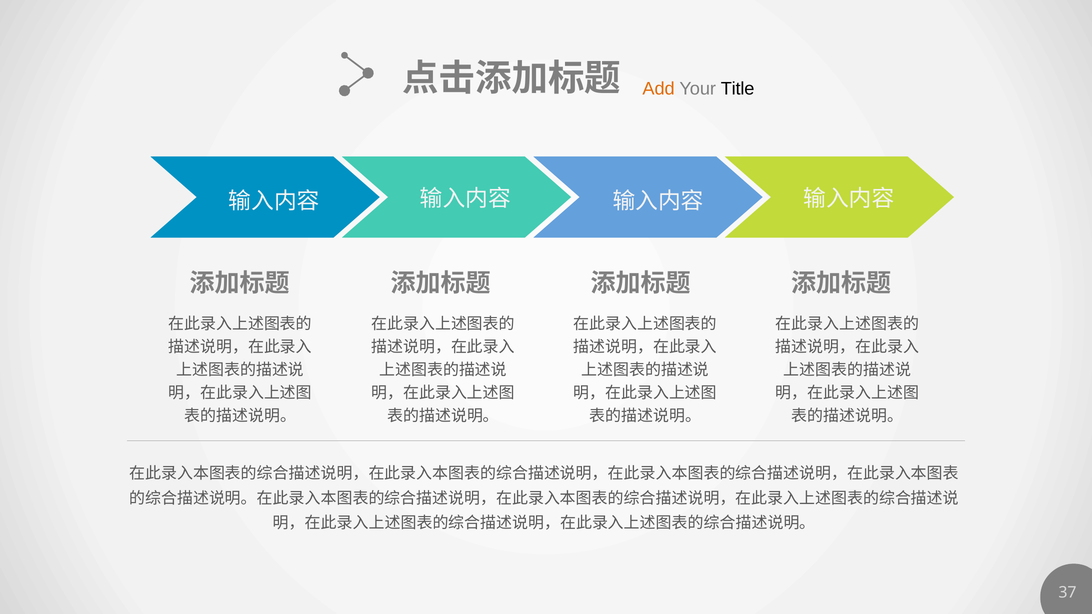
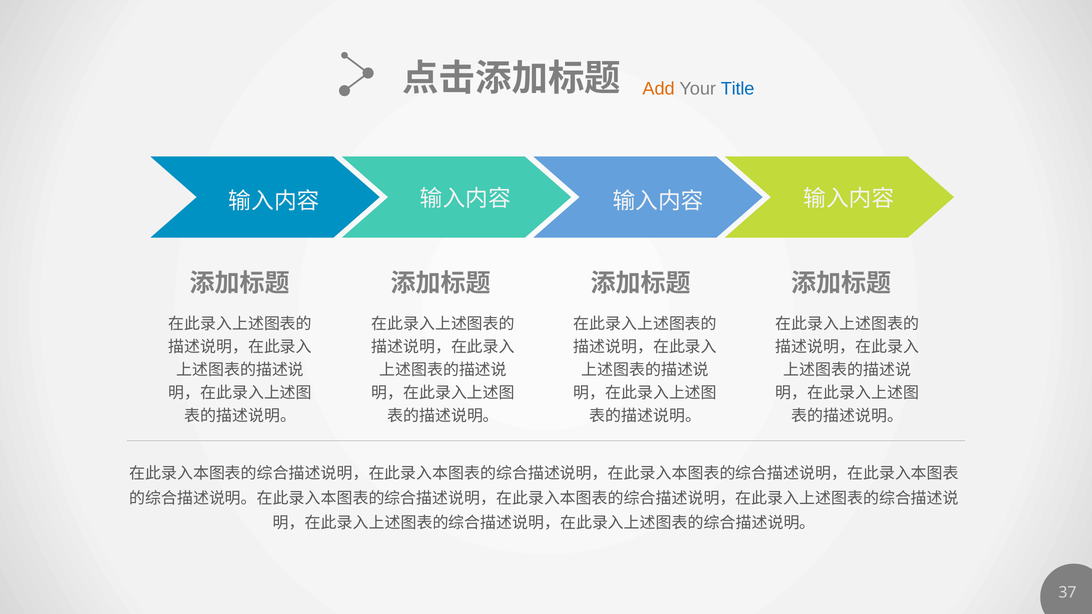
Title colour: black -> blue (738, 89)
